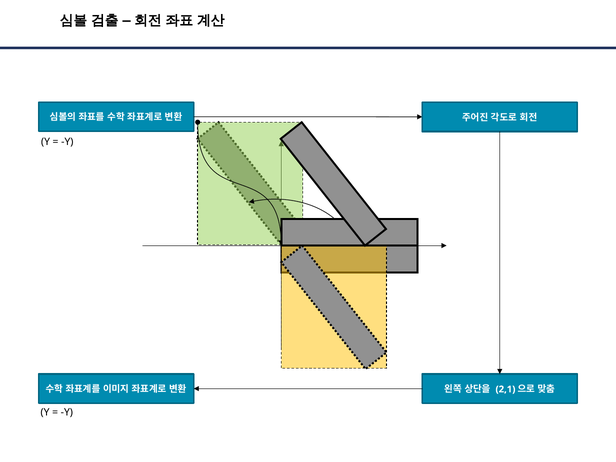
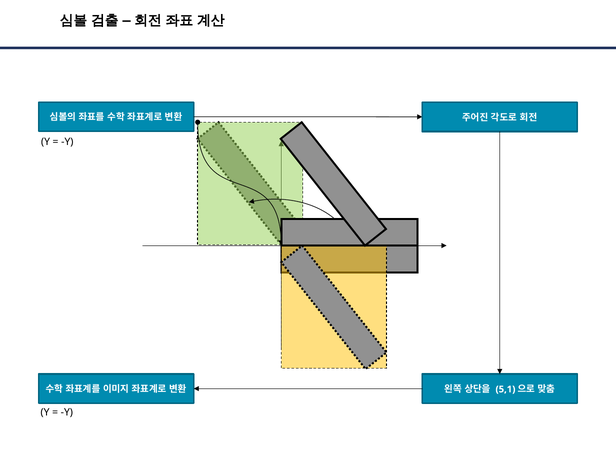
2,1: 2,1 -> 5,1 (505, 389)
